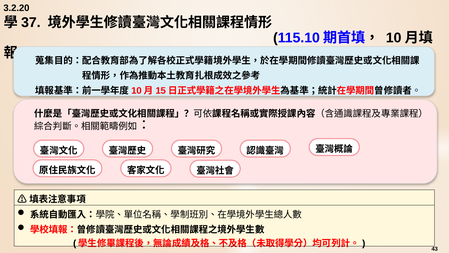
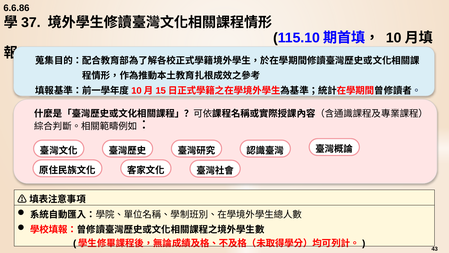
3.2.20: 3.2.20 -> 6.6.86 (16, 8)
